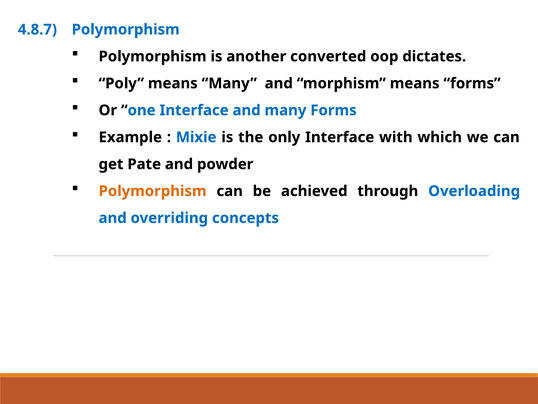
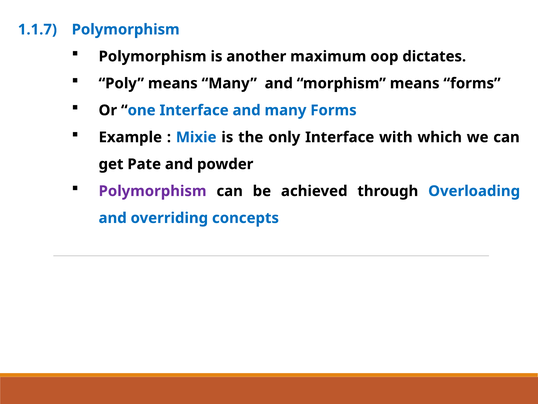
4.8.7: 4.8.7 -> 1.1.7 (37, 29)
converted: converted -> maximum (328, 56)
Polymorphism colour: orange -> purple (153, 191)
